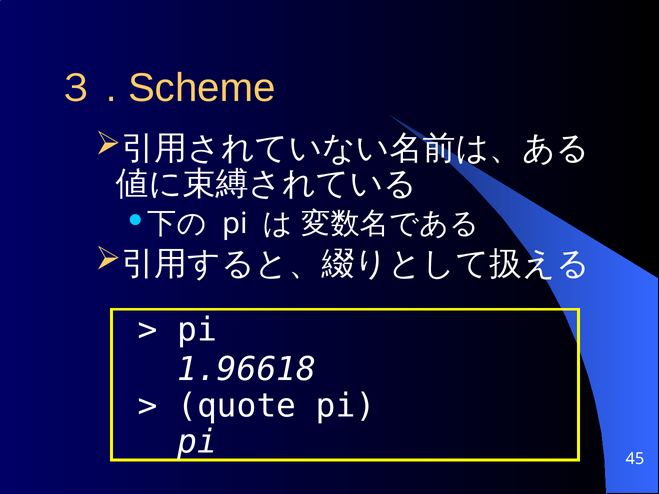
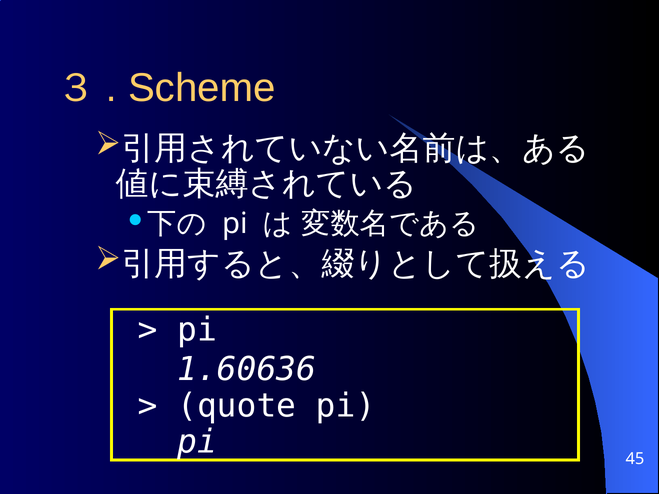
1.96618: 1.96618 -> 1.60636 (247, 370)
